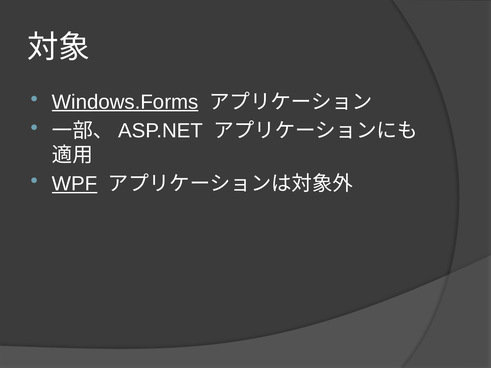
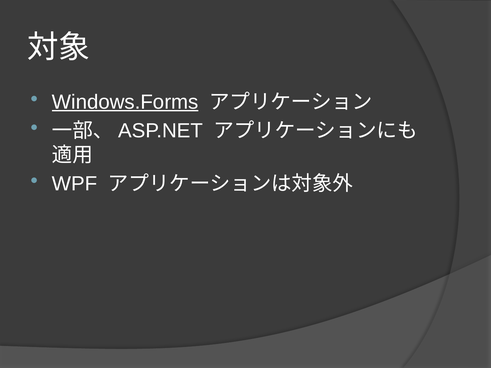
WPF underline: present -> none (75, 184)
